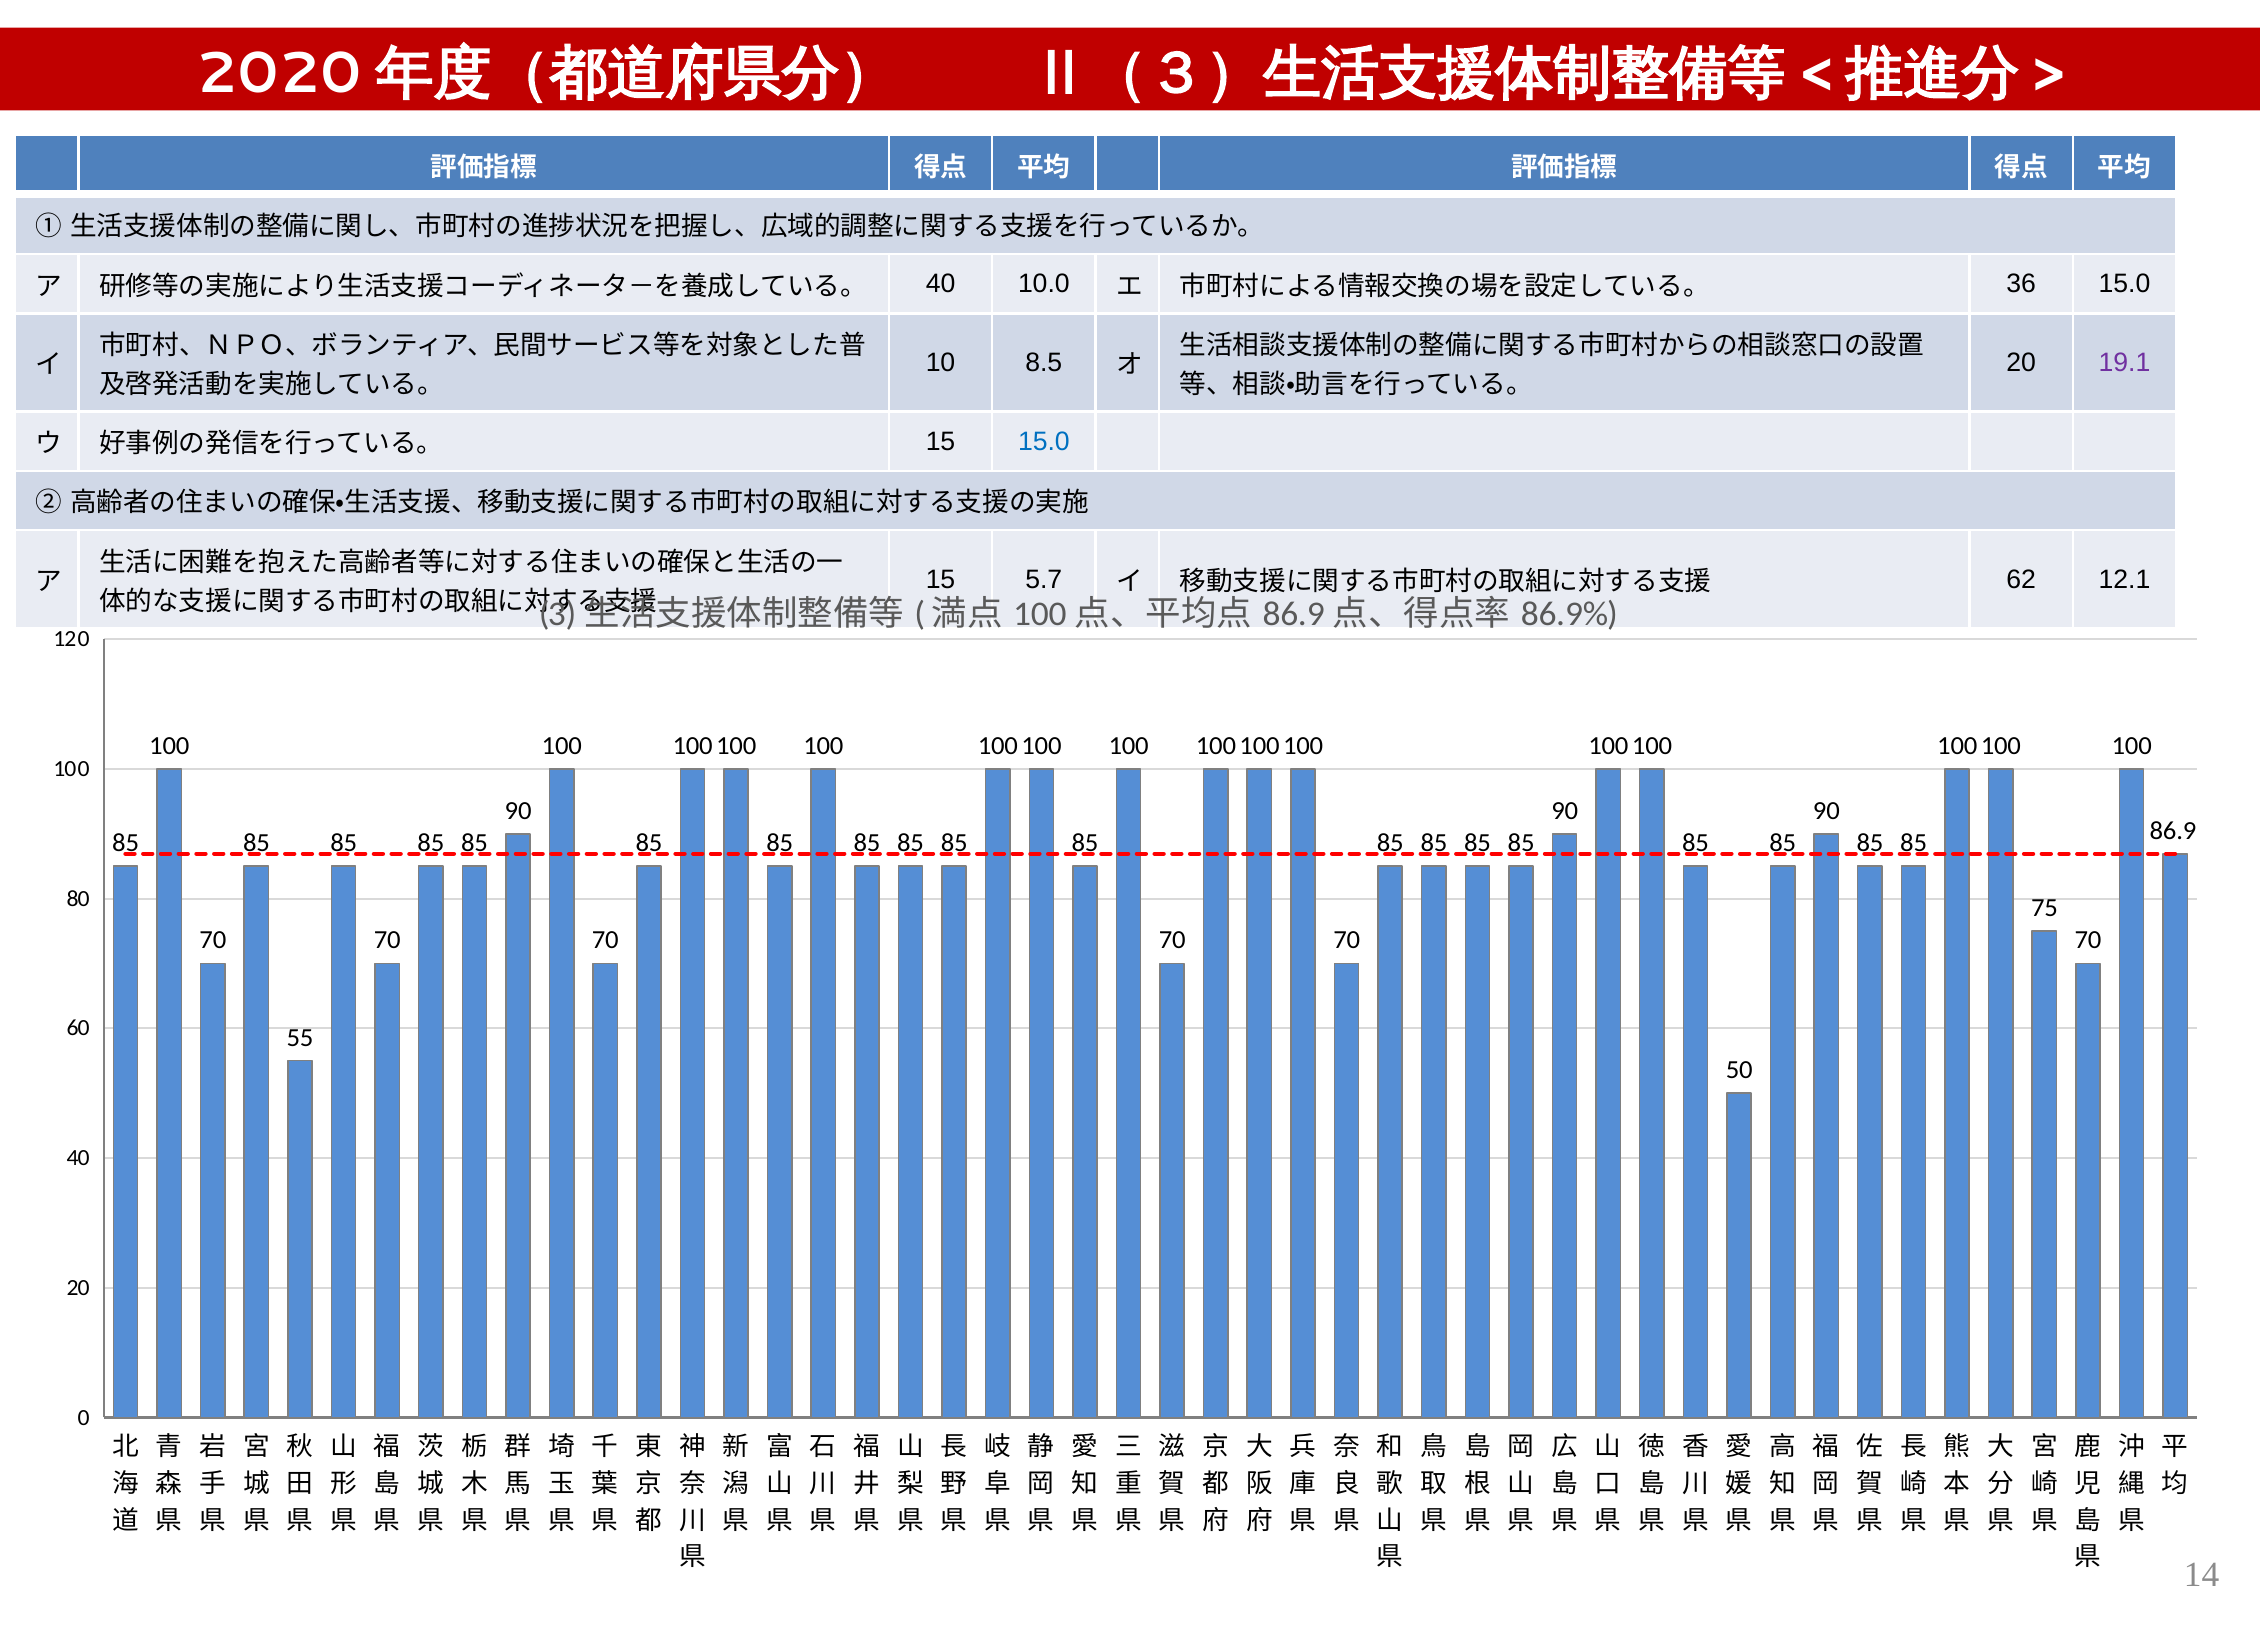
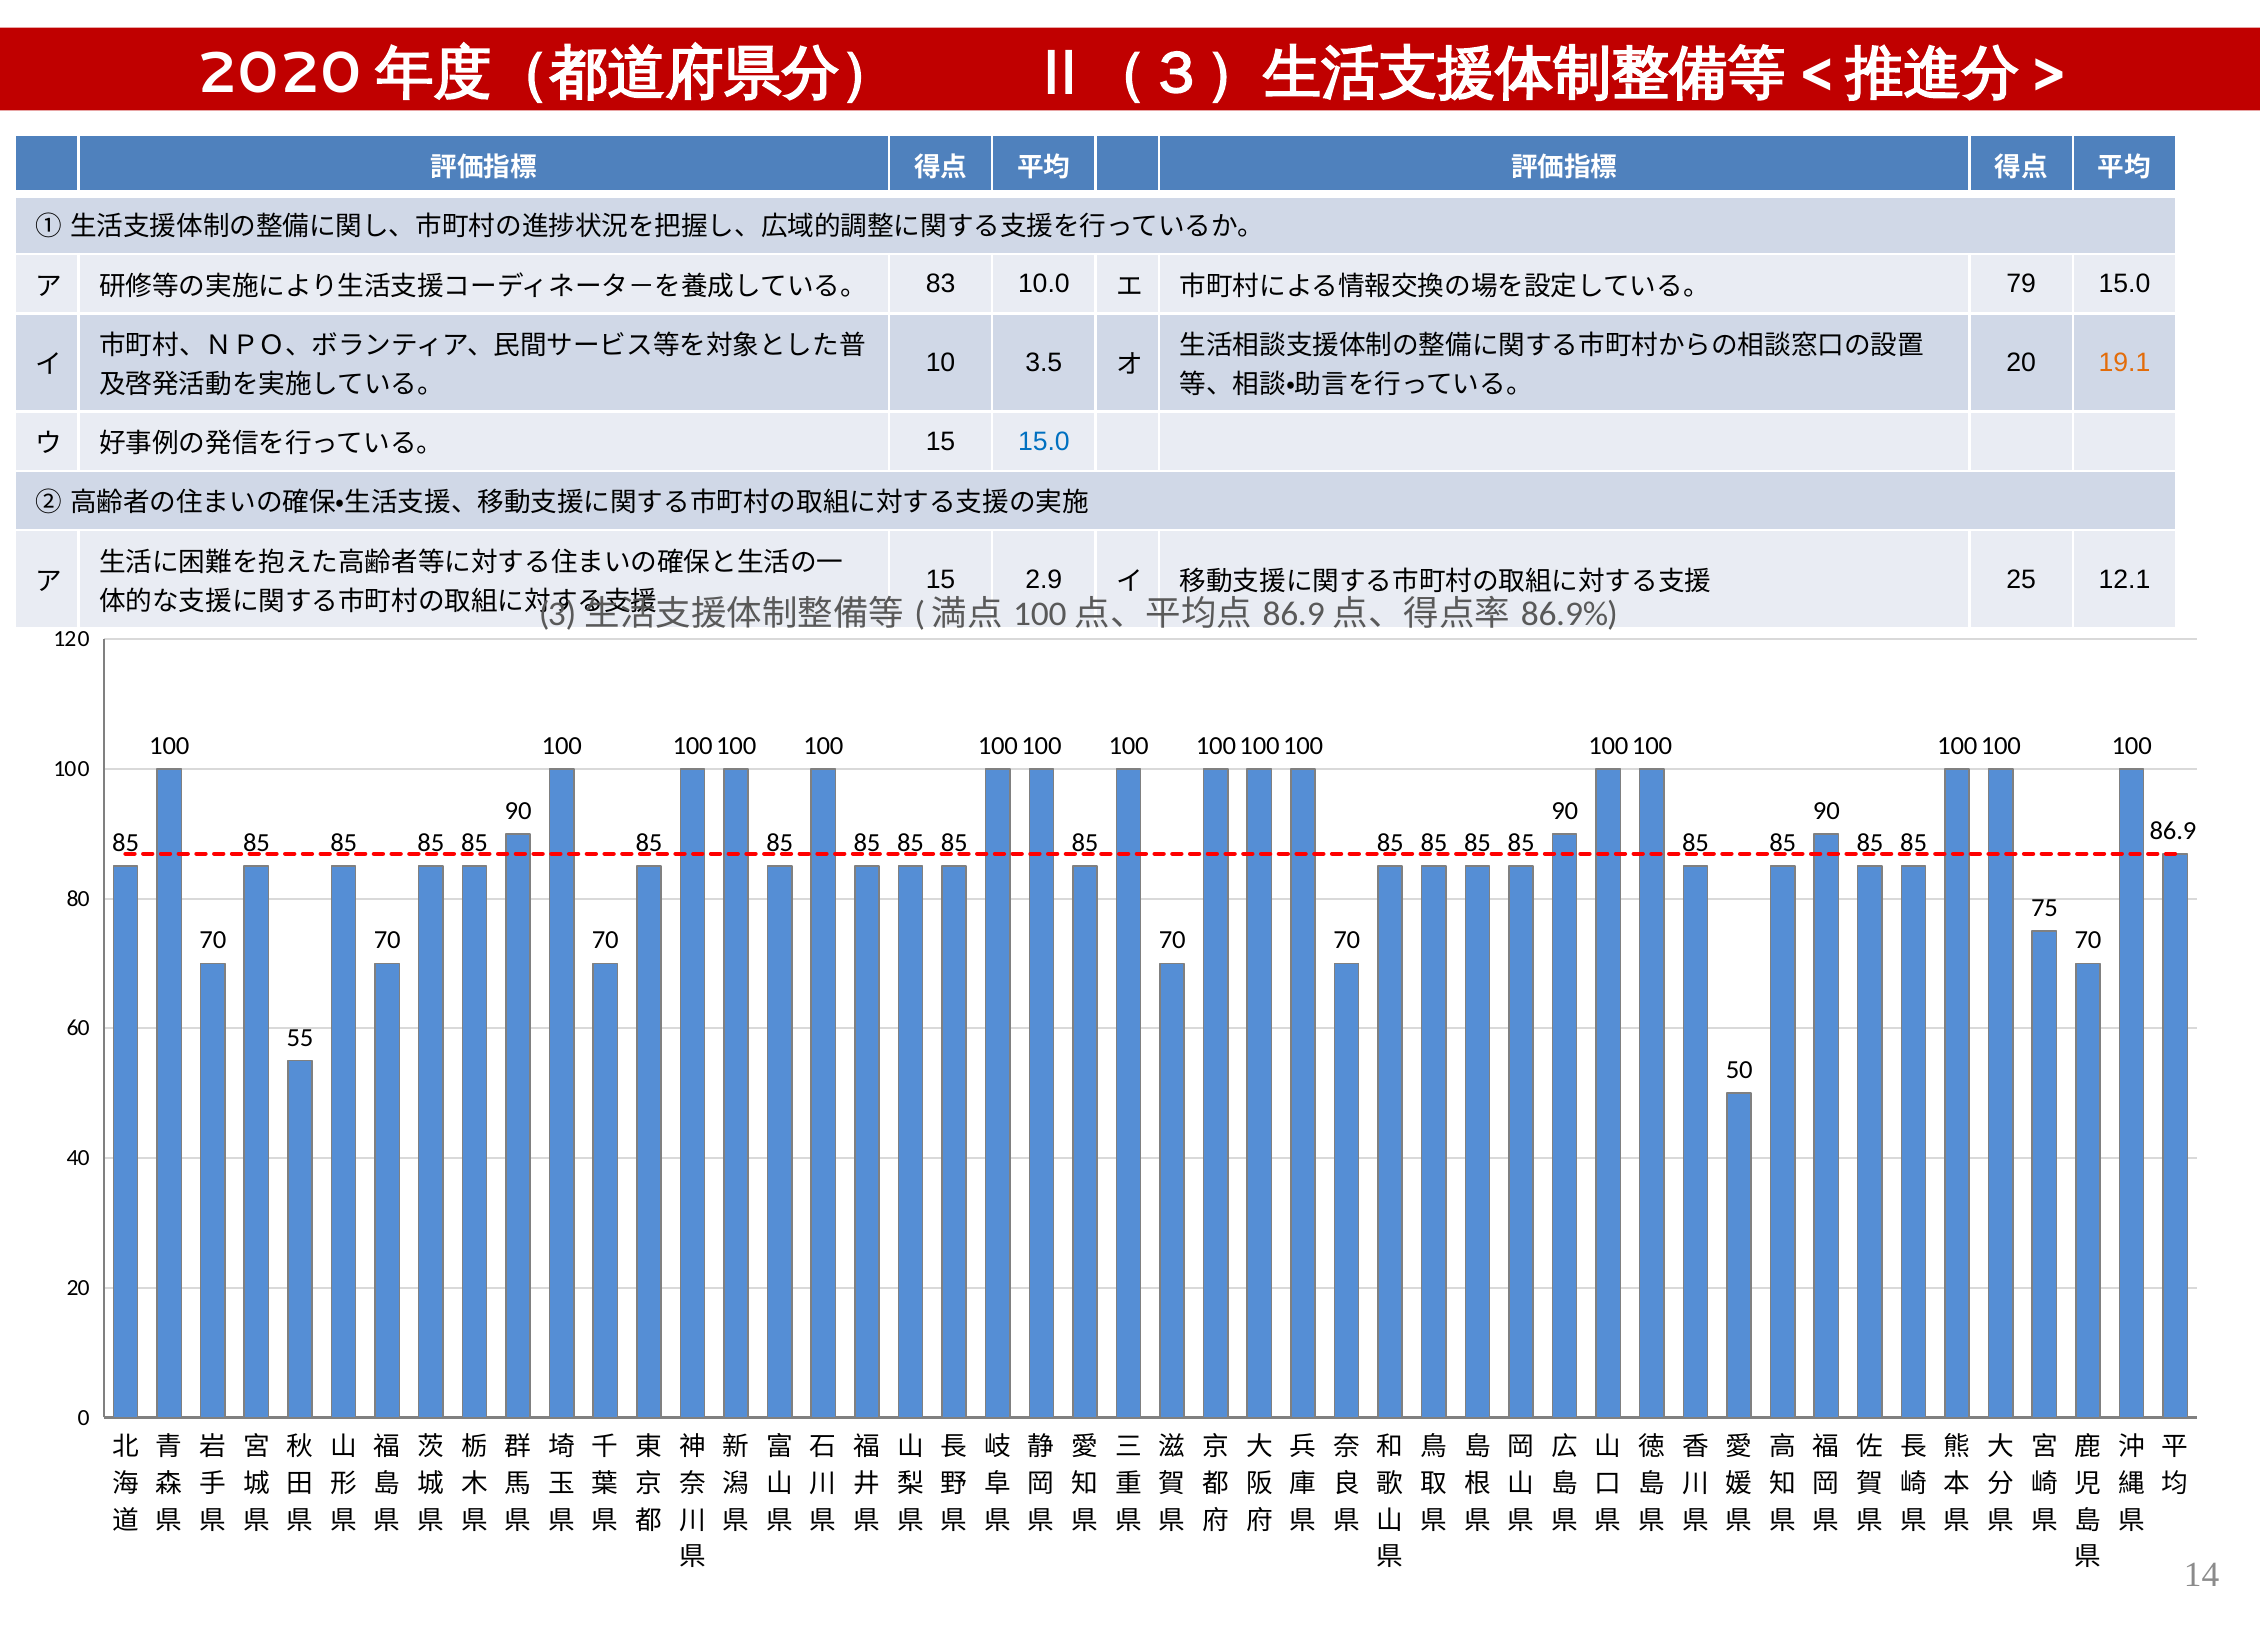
40: 40 -> 83 (941, 284)
36: 36 -> 79 (2021, 284)
8.5: 8.5 -> 3.5 (1044, 363)
19.1 colour: purple -> orange (2125, 363)
5.7: 5.7 -> 2.9 (1044, 579)
62: 62 -> 25 (2021, 579)
